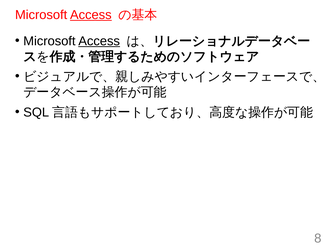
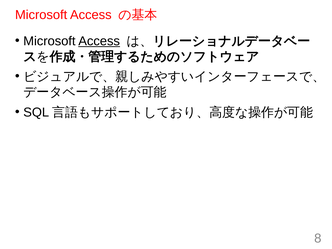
Access underline: present -> none (91, 15)
